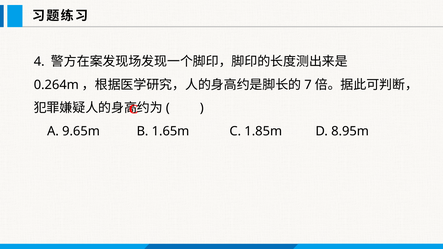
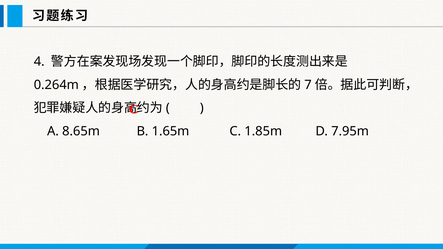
9.65m: 9.65m -> 8.65m (81, 131)
8.95m: 8.95m -> 7.95m (350, 131)
